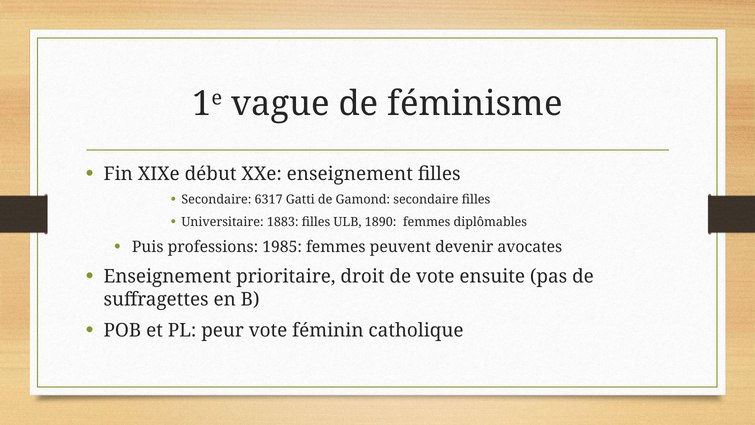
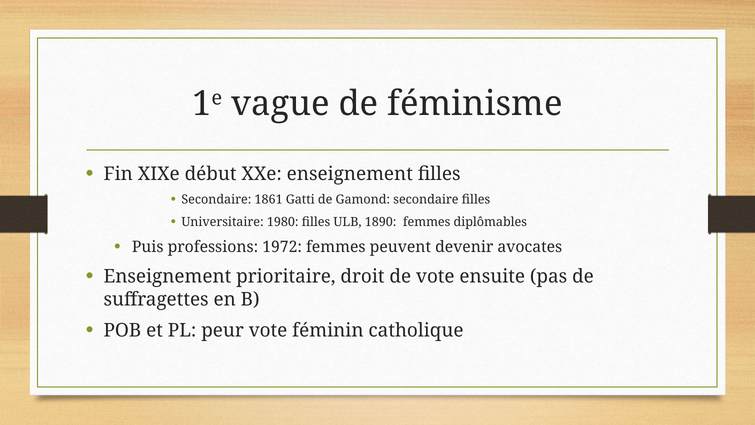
6317: 6317 -> 1861 (269, 199)
1883: 1883 -> 1980 (283, 222)
1985: 1985 -> 1972 (282, 247)
